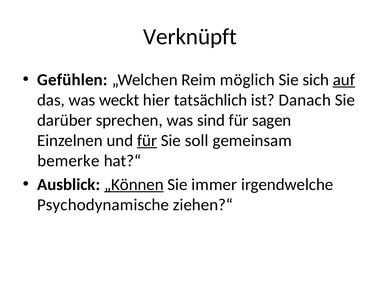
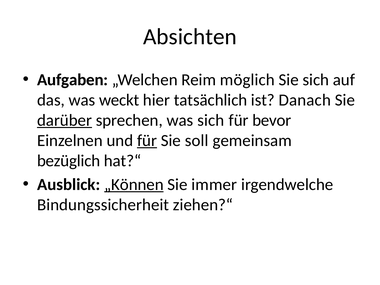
Verknüpft: Verknüpft -> Absichten (190, 37)
Gefühlen: Gefühlen -> Aufgaben (73, 80)
auf underline: present -> none (344, 80)
darüber underline: none -> present (64, 120)
was sind: sind -> sich (211, 120)
sagen: sagen -> bevor (272, 120)
bemerke: bemerke -> bezüglich (69, 161)
Psychodynamische: Psychodynamische -> Bindungssicherheit (103, 205)
